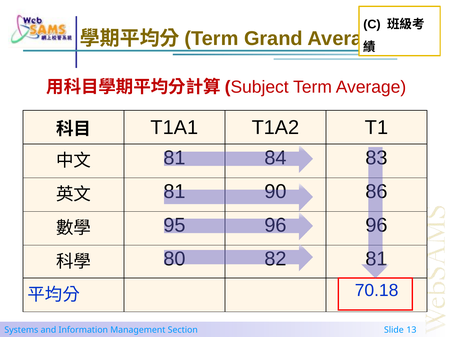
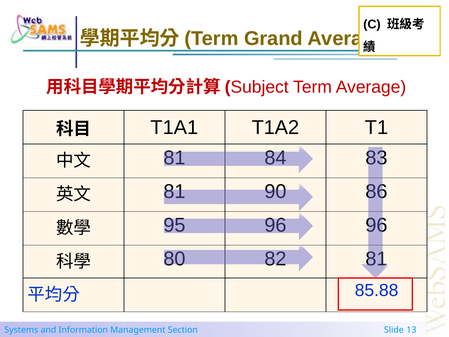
70.18: 70.18 -> 85.88 (377, 290)
